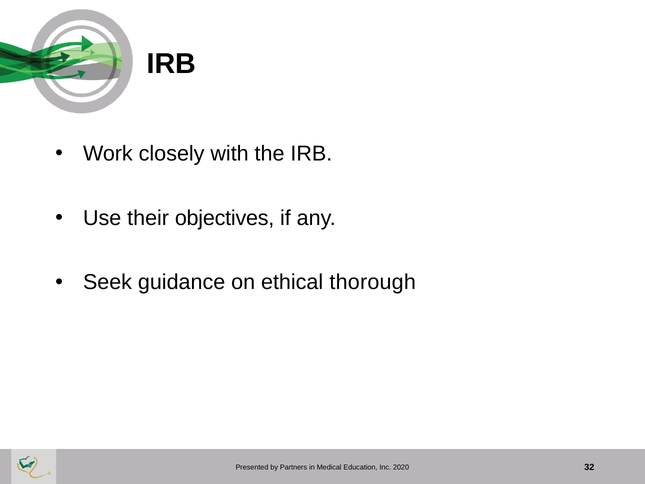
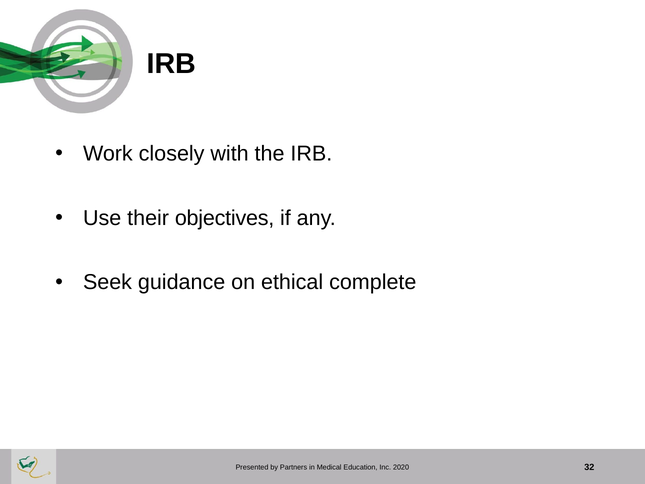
thorough: thorough -> complete (373, 282)
